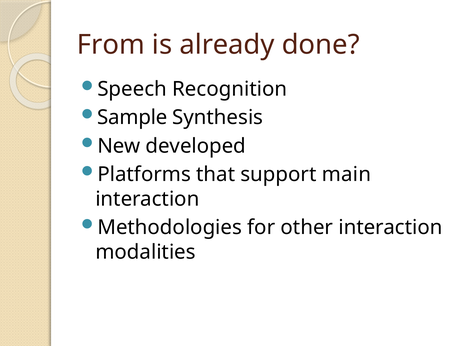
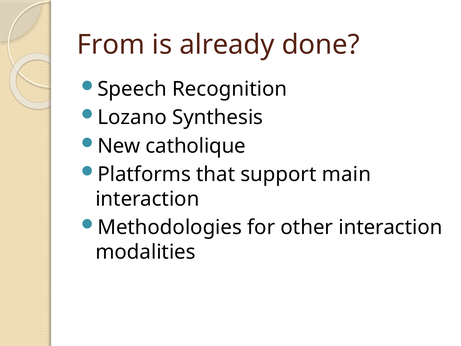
Sample: Sample -> Lozano (132, 117)
developed: developed -> catholique (196, 146)
